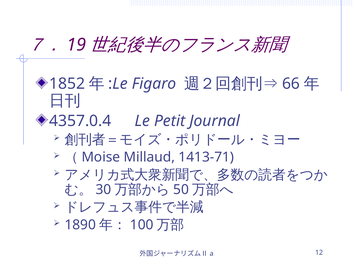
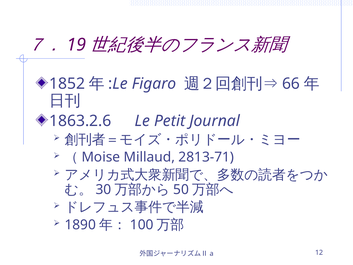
4357.0.4: 4357.0.4 -> 1863.2.6 (80, 121)
1413-71: 1413-71 -> 2813-71 (206, 157)
